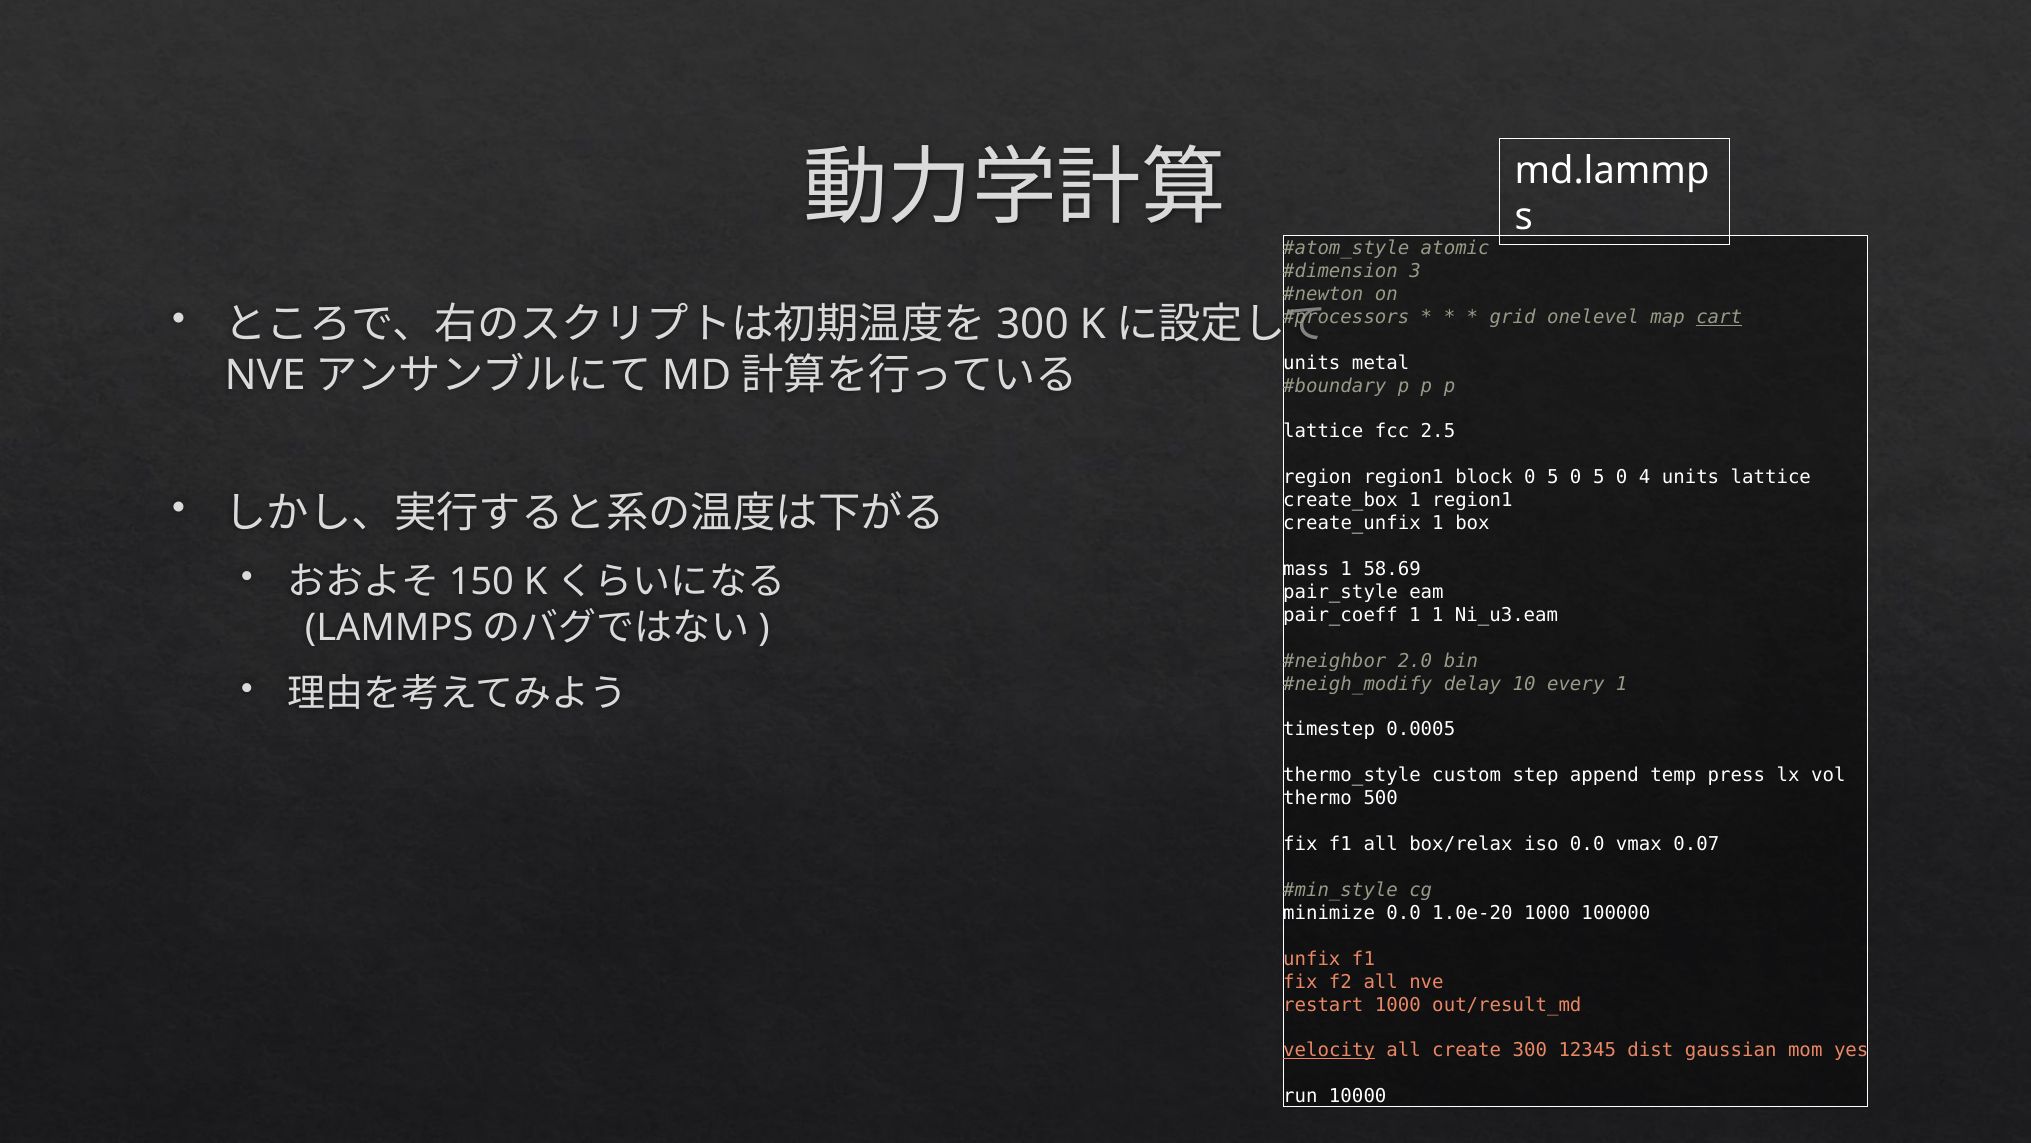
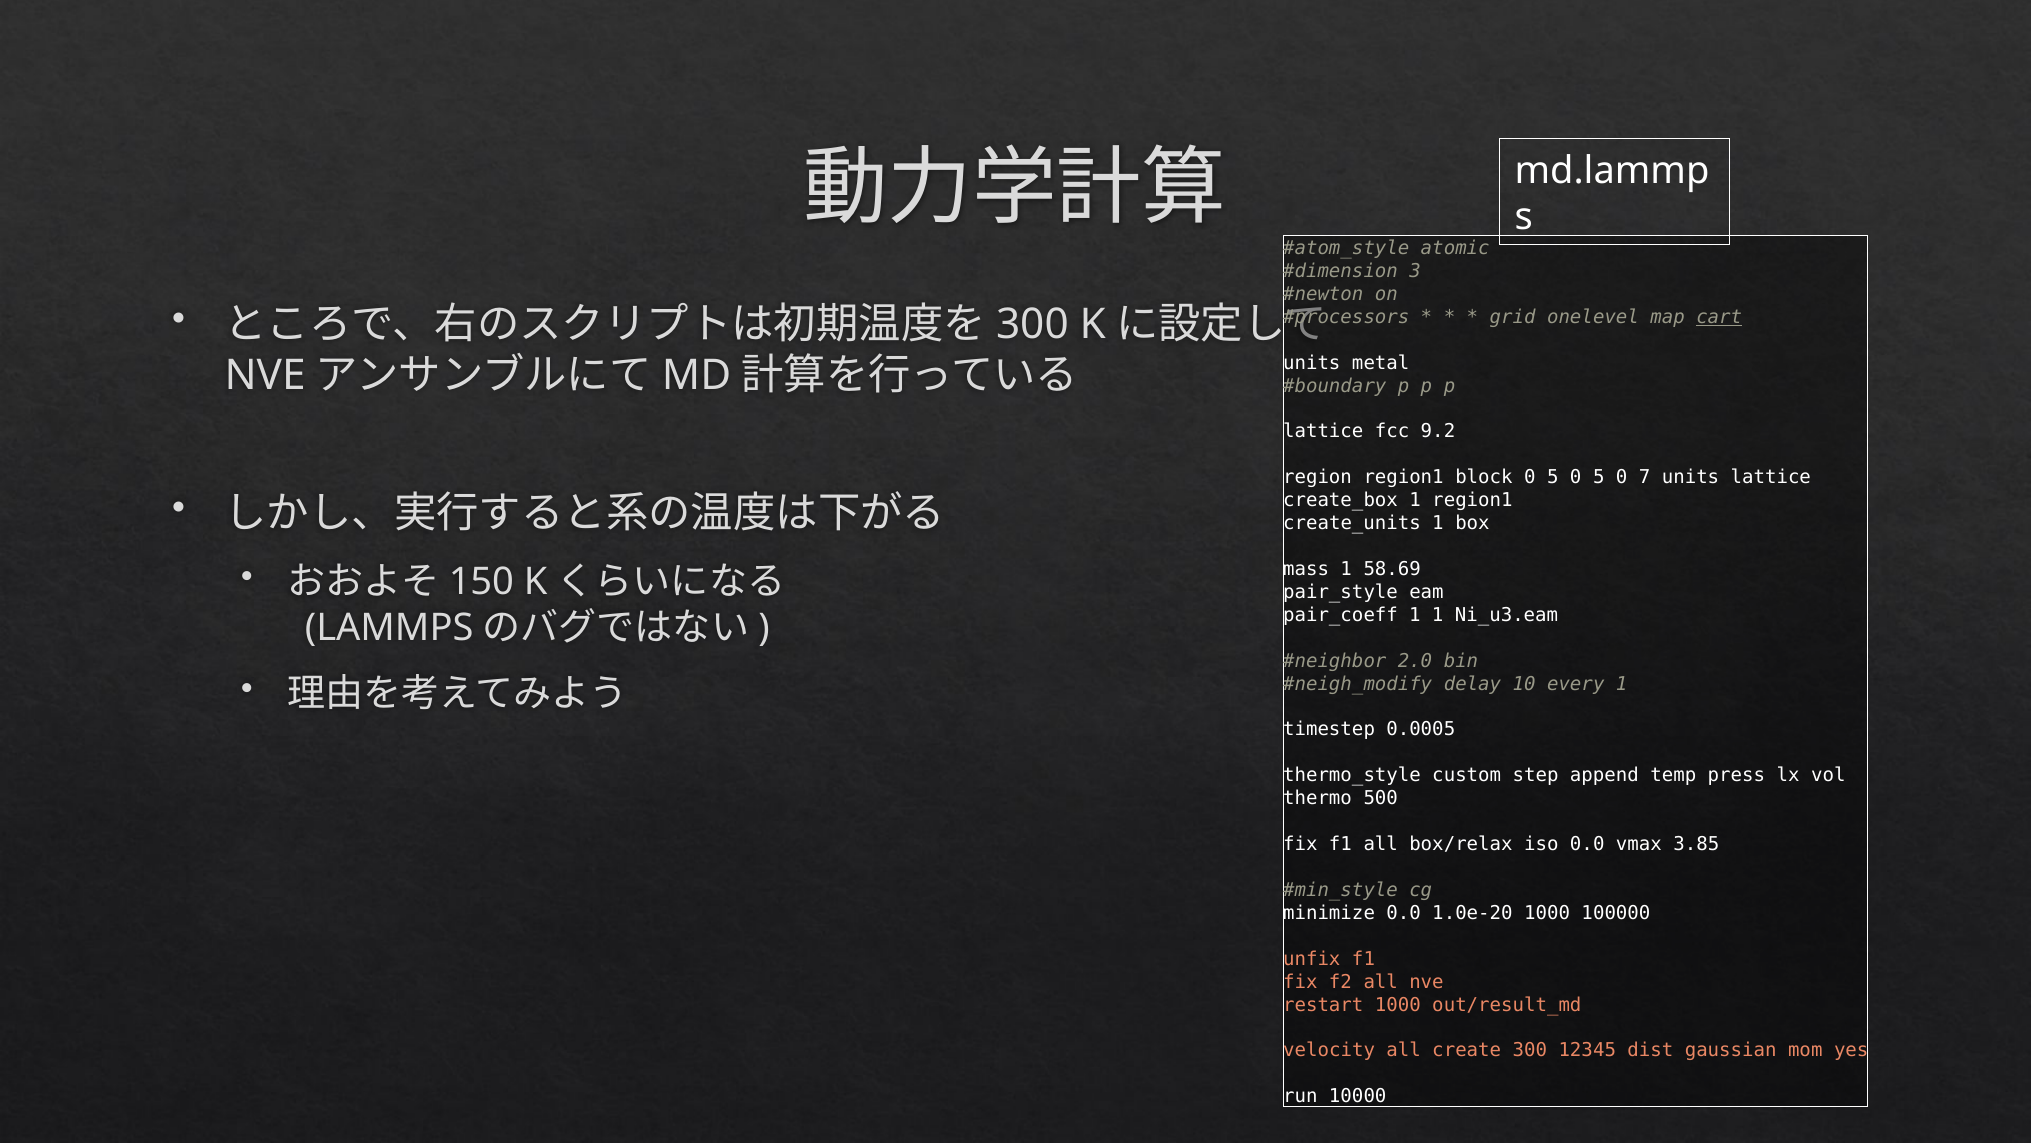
2.5: 2.5 -> 9.2 (1438, 431)
4: 4 -> 7 (1645, 477)
create_unfix: create_unfix -> create_units (1352, 523)
0.07: 0.07 -> 3.85 (1696, 844)
velocity underline: present -> none (1329, 1050)
